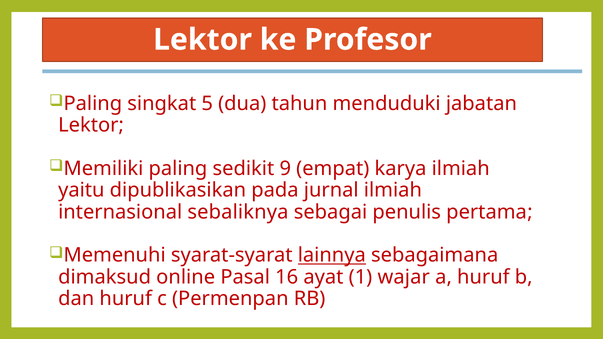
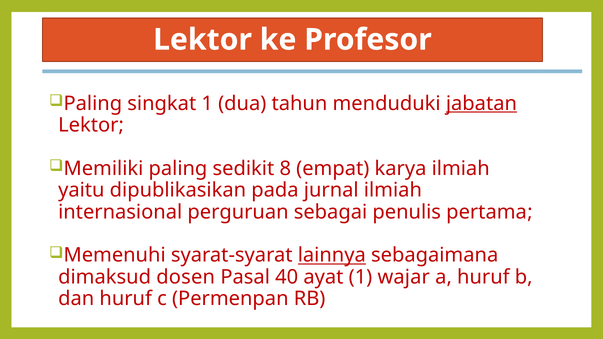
singkat 5: 5 -> 1 (207, 103)
jabatan underline: none -> present (481, 103)
9: 9 -> 8 (285, 169)
sebaliknya: sebaliknya -> perguruan (238, 212)
online: online -> dosen (186, 277)
16: 16 -> 40 (287, 277)
